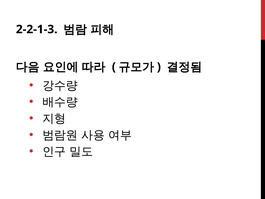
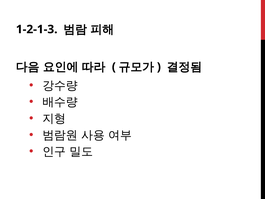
2-2-1-3: 2-2-1-3 -> 1-2-1-3 (37, 29)
